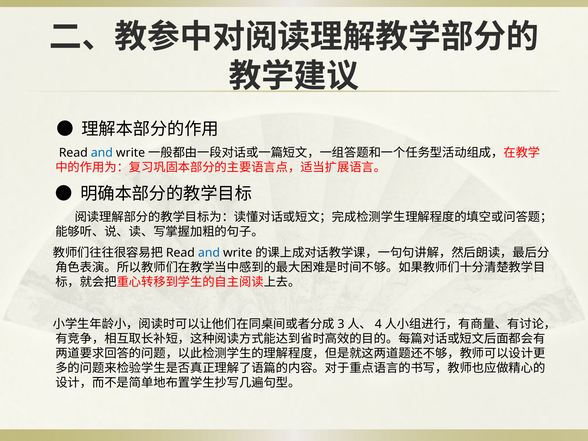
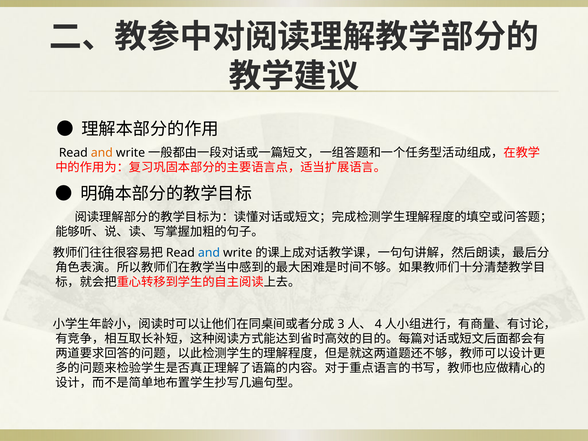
and colour: blue -> orange (102, 153)
